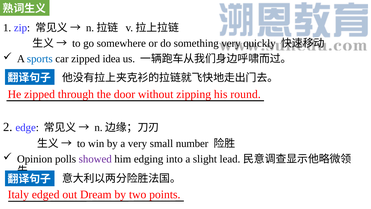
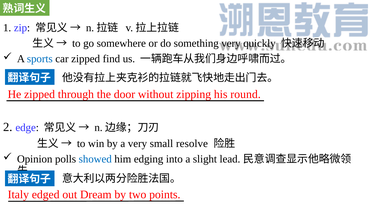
idea: idea -> find (111, 59)
number: number -> resolve (192, 143)
showed colour: purple -> blue (95, 159)
